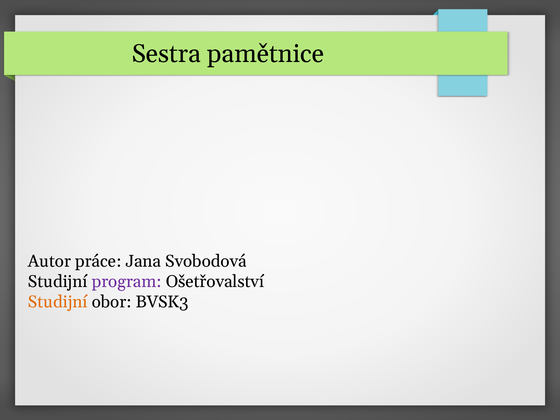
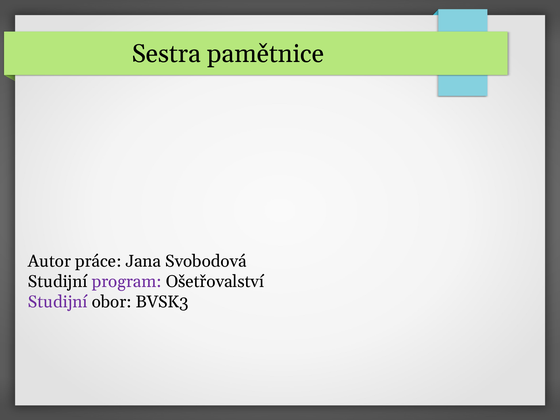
Studijní colour: orange -> purple (58, 302)
